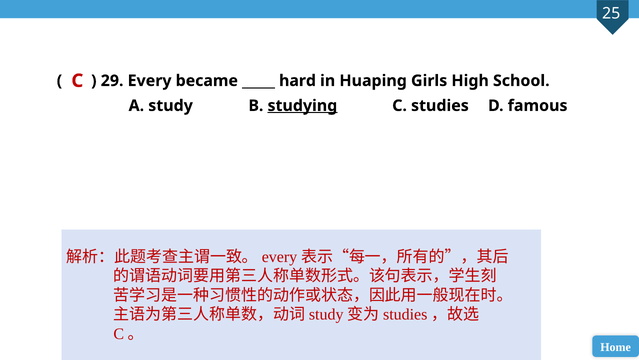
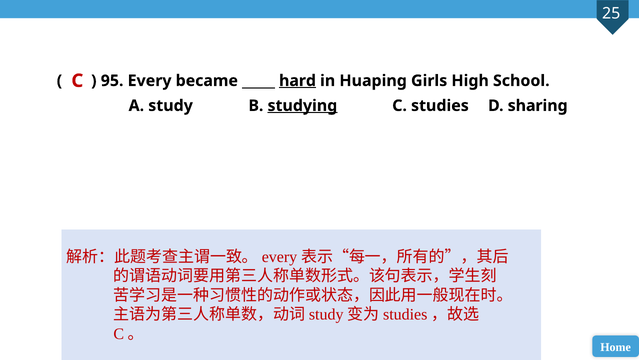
29: 29 -> 95 (112, 81)
hard underline: none -> present (298, 81)
famous: famous -> sharing (538, 106)
